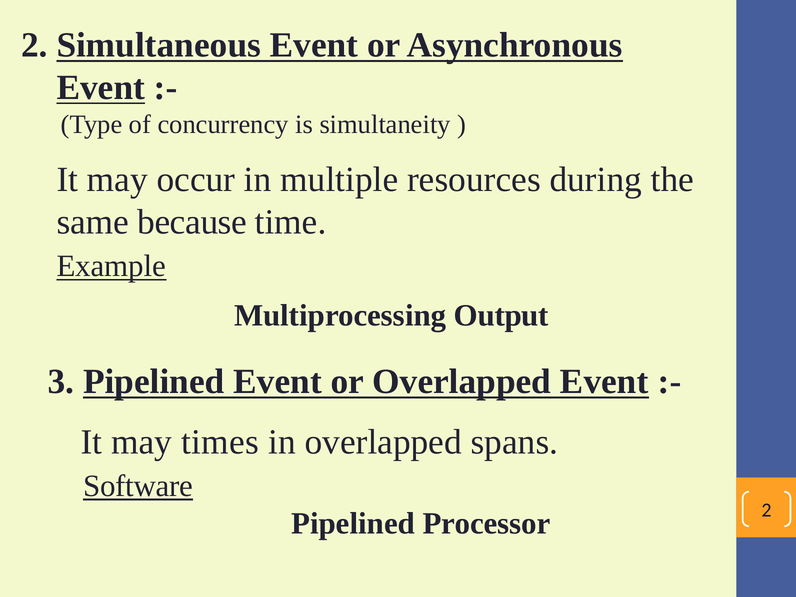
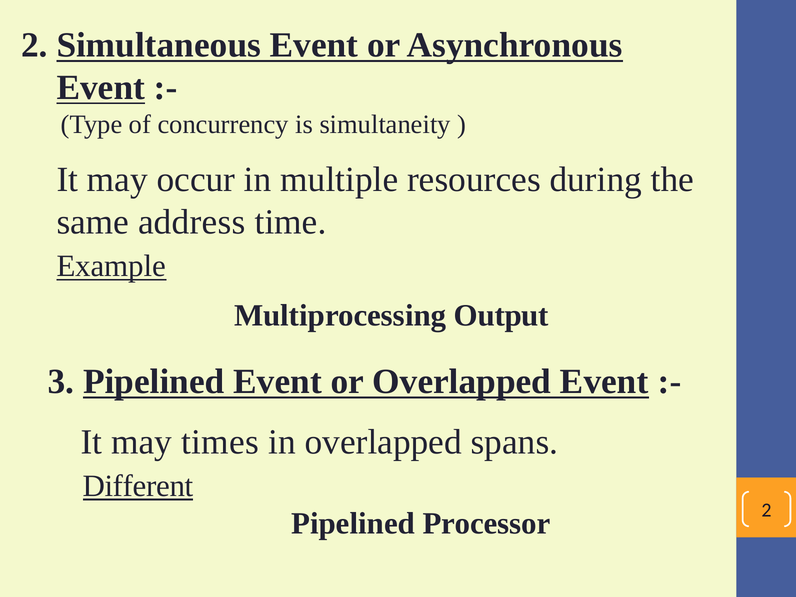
because: because -> address (192, 222)
Software: Software -> Different (138, 486)
